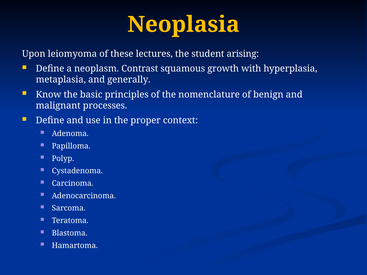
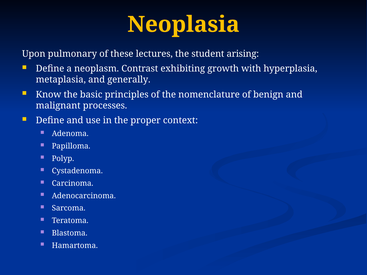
leiomyoma: leiomyoma -> pulmonary (72, 54)
squamous: squamous -> exhibiting (183, 69)
